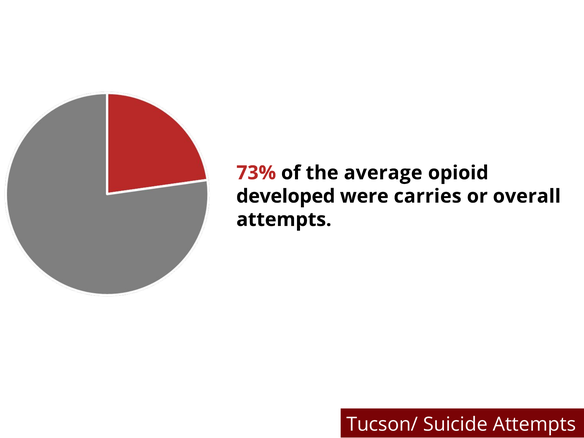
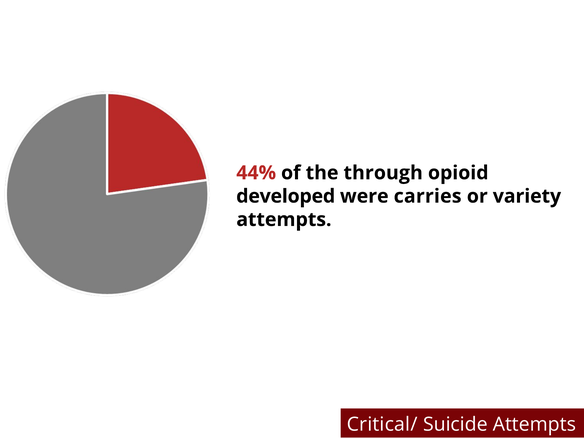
73%: 73% -> 44% (256, 173)
average: average -> through (383, 173)
overall: overall -> variety (527, 196)
Tucson/: Tucson/ -> Critical/ (382, 424)
